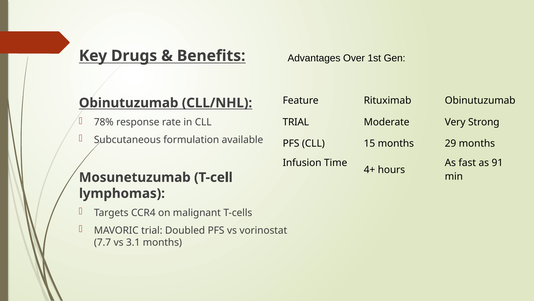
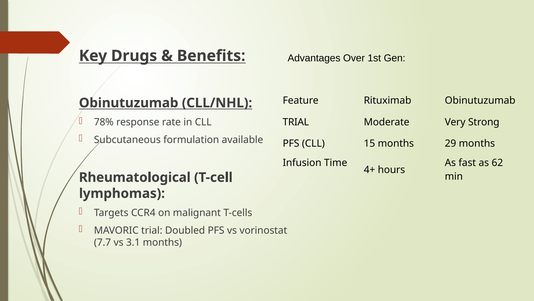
91: 91 -> 62 (497, 163)
Mosunetuzumab: Mosunetuzumab -> Rheumatological (135, 177)
